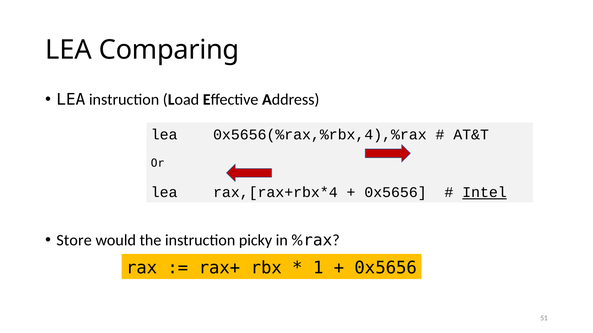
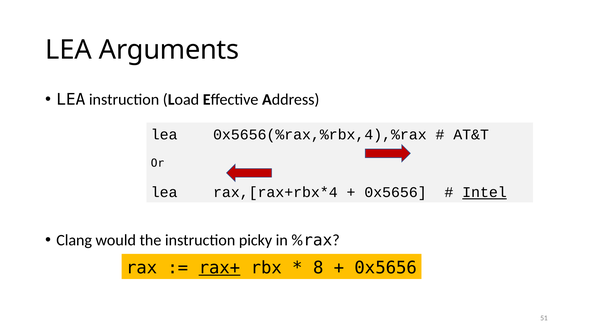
Comparing: Comparing -> Arguments (169, 50)
Store: Store -> Clang (74, 241)
rax+ underline: none -> present (220, 268)
1: 1 -> 8 (318, 268)
